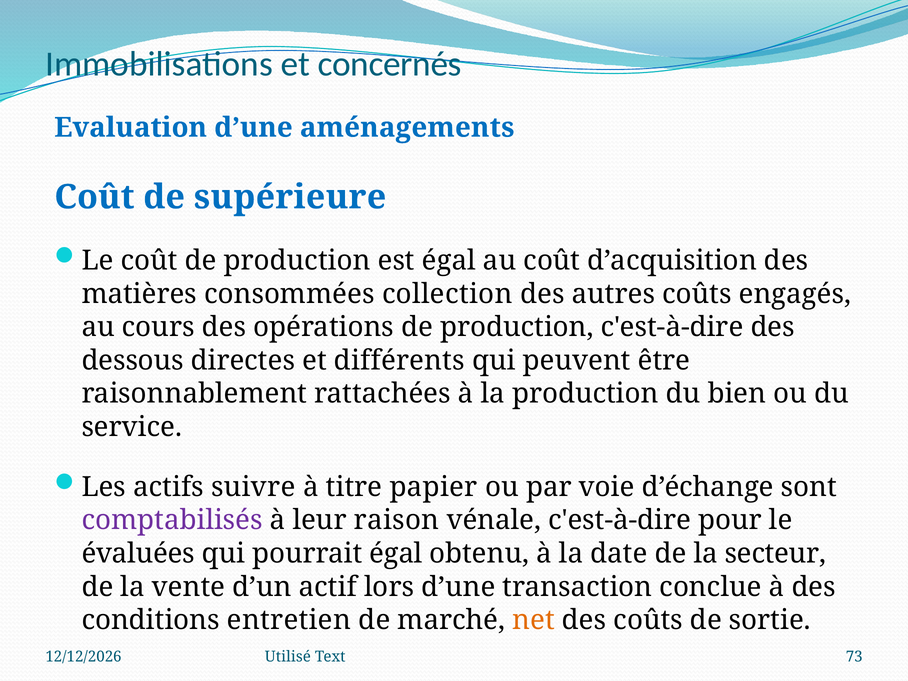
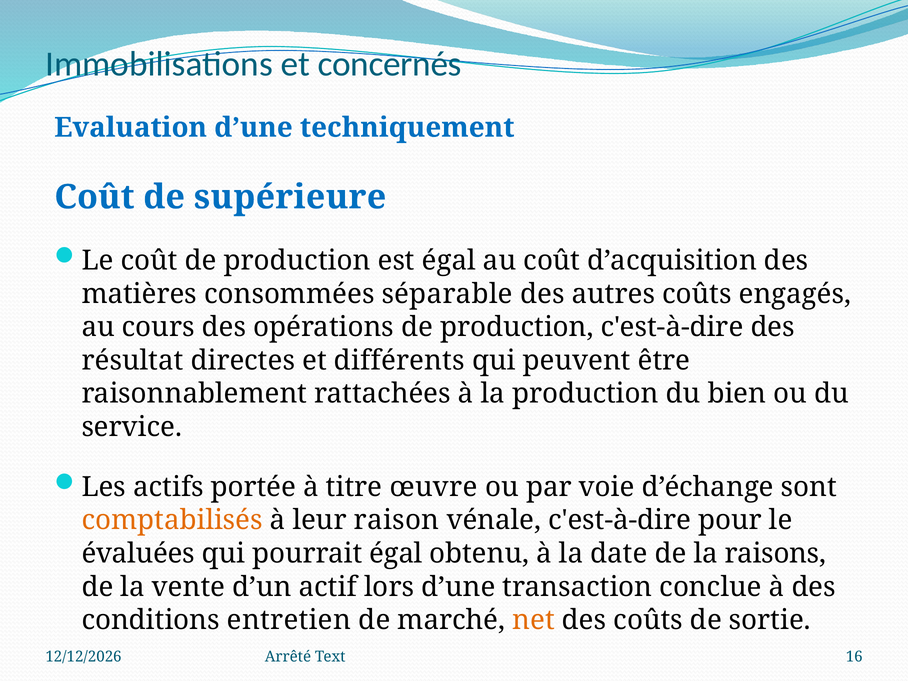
aménagements: aménagements -> techniquement (407, 128)
collection: collection -> séparable (447, 294)
dessous: dessous -> résultat (133, 360)
suivre: suivre -> portée (253, 487)
papier: papier -> œuvre (434, 487)
comptabilisés colour: purple -> orange (172, 520)
secteur: secteur -> raisons (775, 554)
Utilisé: Utilisé -> Arrêté (288, 657)
73: 73 -> 16 (854, 657)
